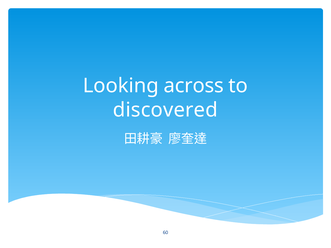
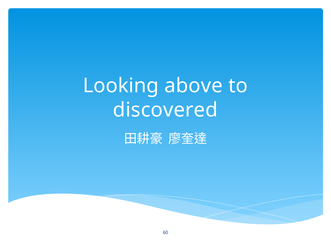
across: across -> above (194, 86)
